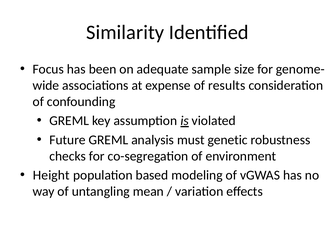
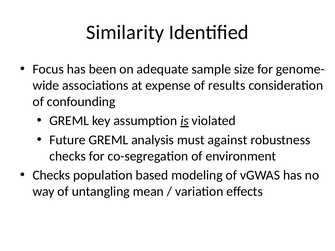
genetic: genetic -> against (227, 140)
Height: Height -> Checks (51, 175)
